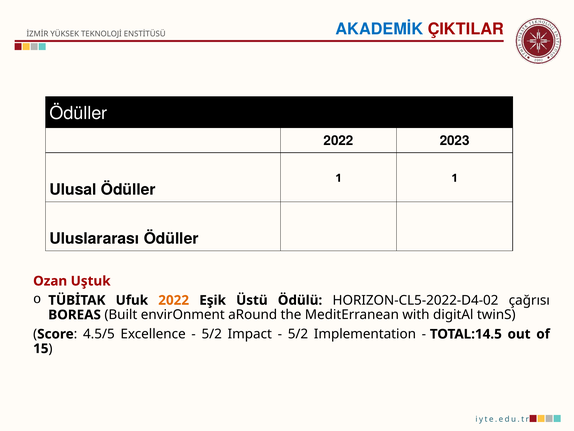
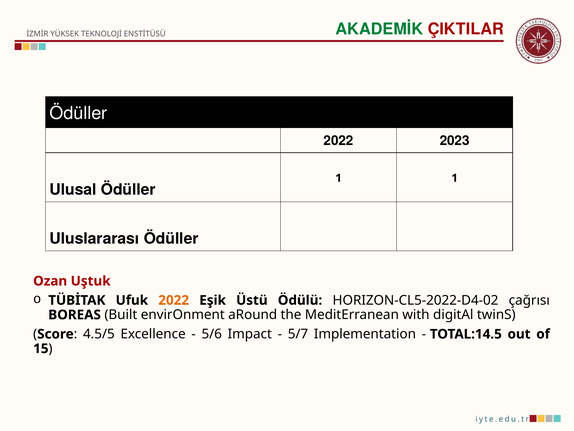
AKADEMİK colour: blue -> green (379, 29)
5/2: 5/2 -> 5/6 (212, 334)
5/2: 5/2 -> 5/7 (298, 334)
